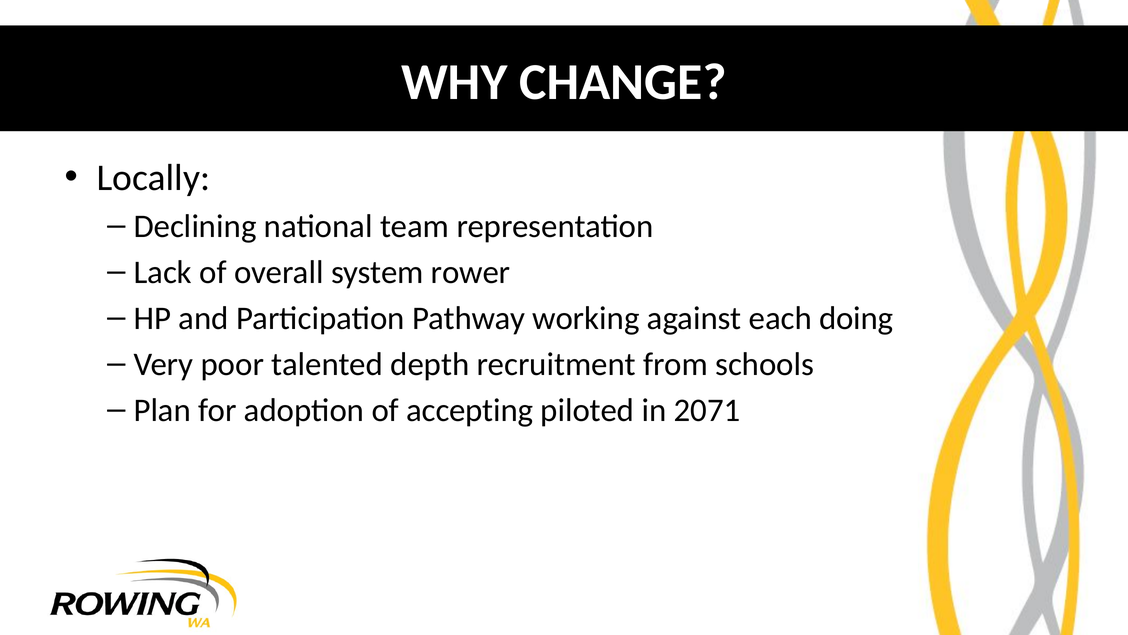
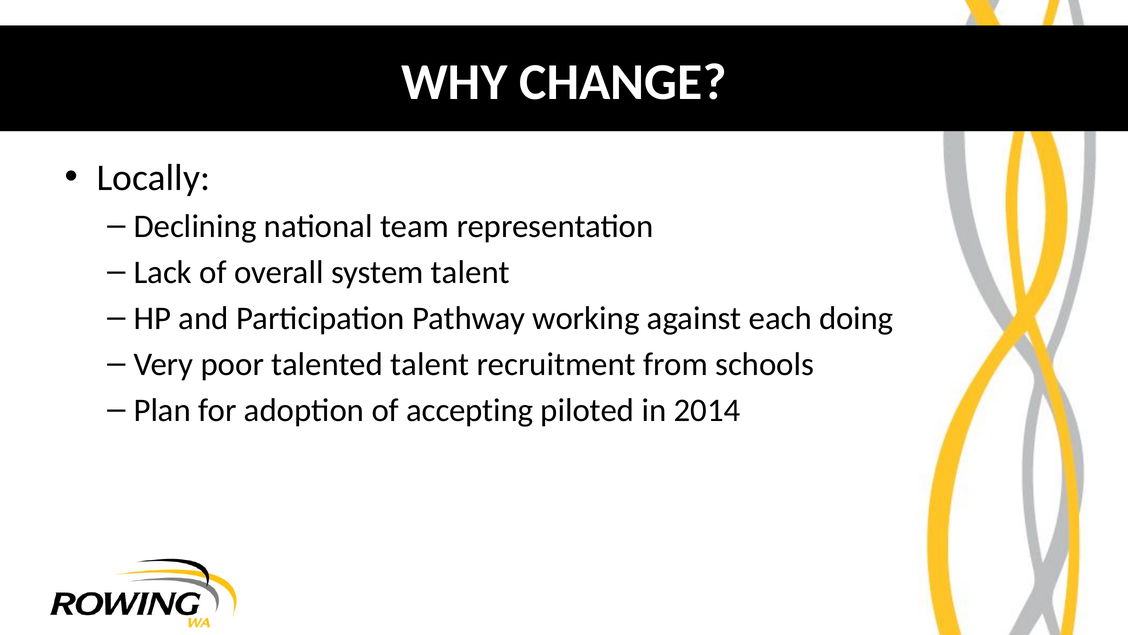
system rower: rower -> talent (470, 272)
talented depth: depth -> talent (430, 364)
2071: 2071 -> 2014 (707, 410)
